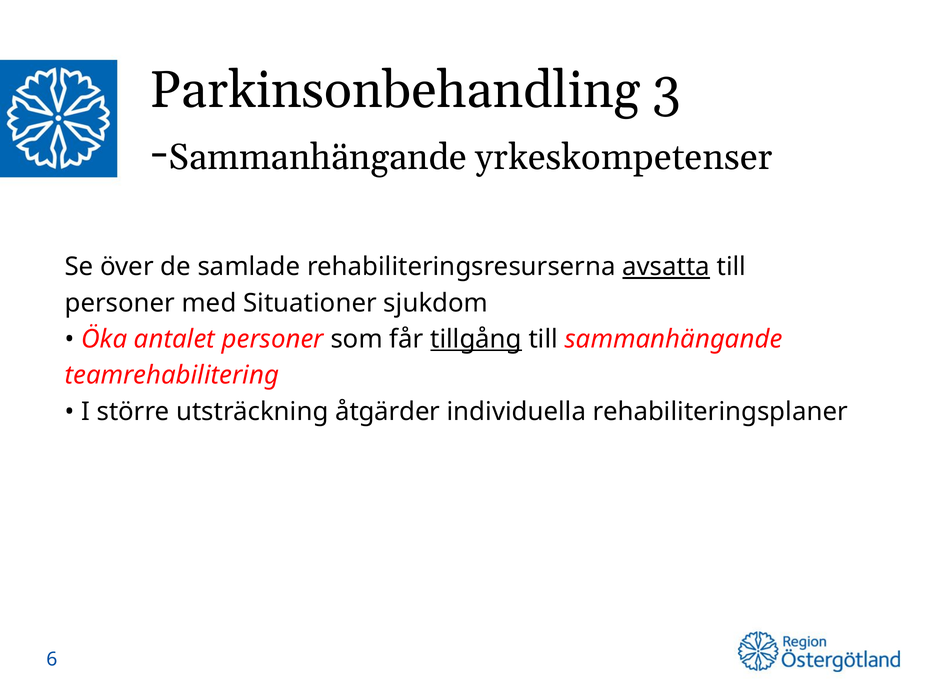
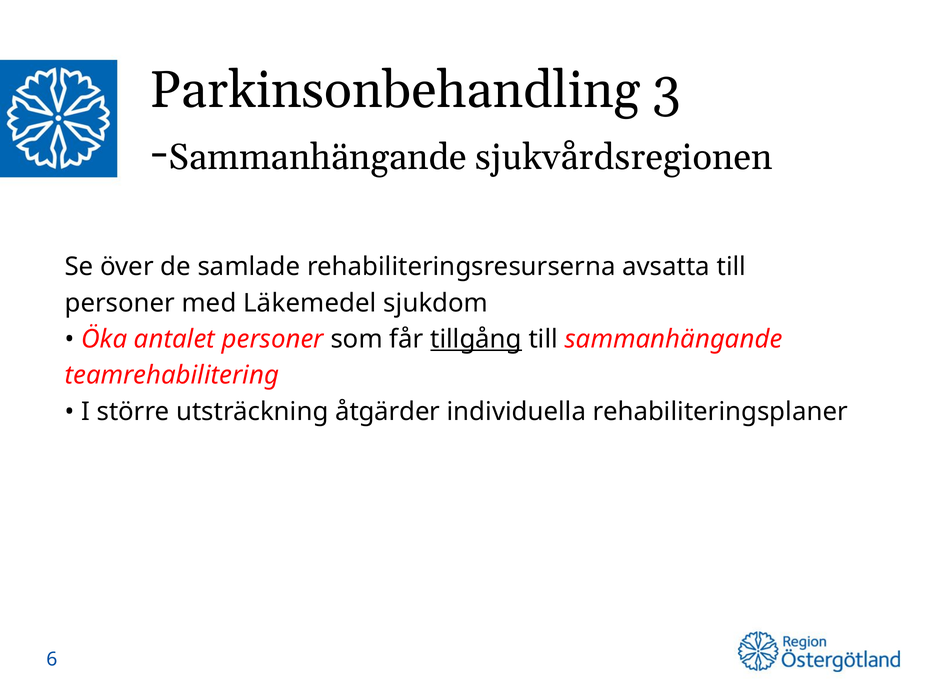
yrkeskompetenser: yrkeskompetenser -> sjukvårdsregionen (624, 157)
avsatta underline: present -> none (666, 267)
Situationer: Situationer -> Läkemedel (310, 303)
